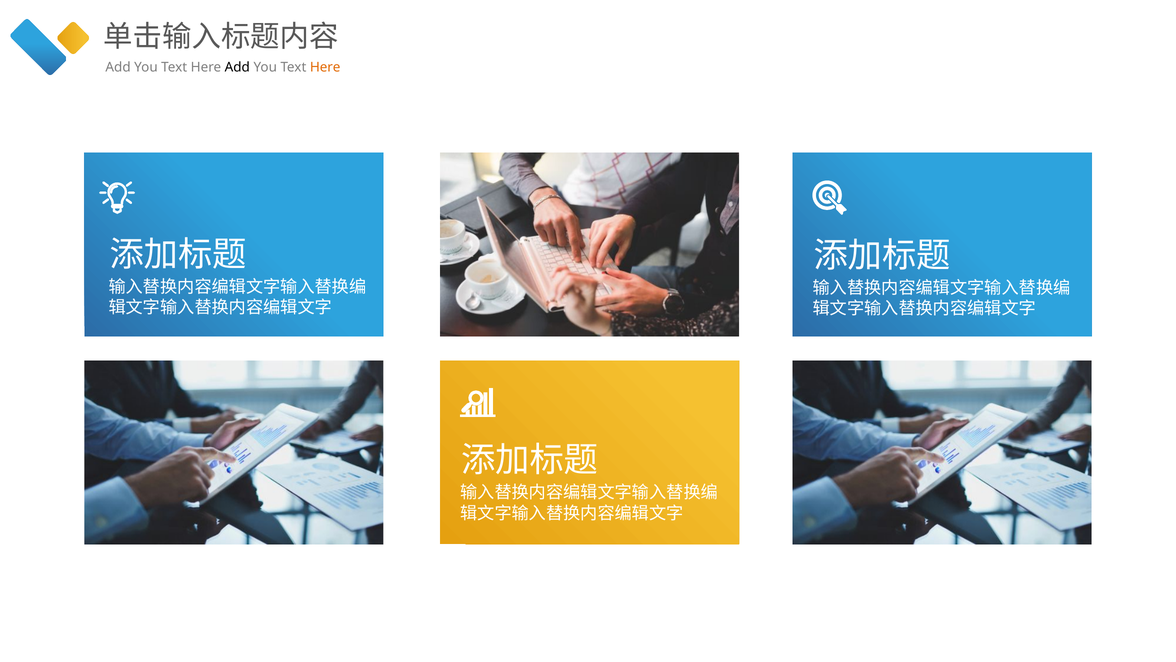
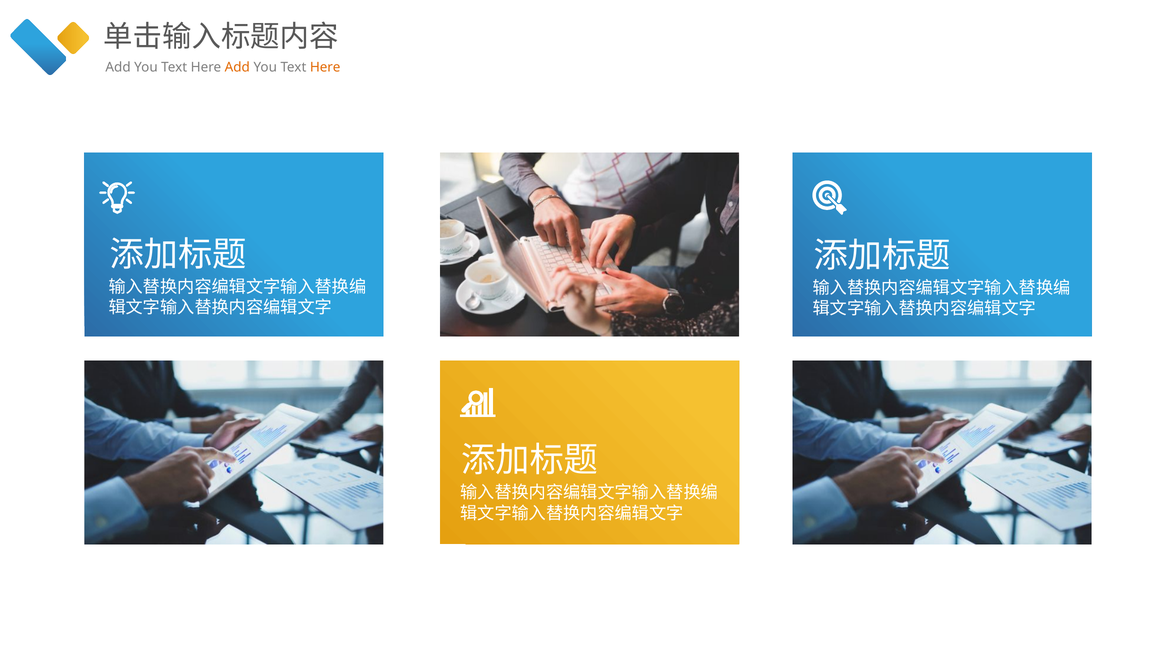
Add colour: black -> orange (237, 67)
